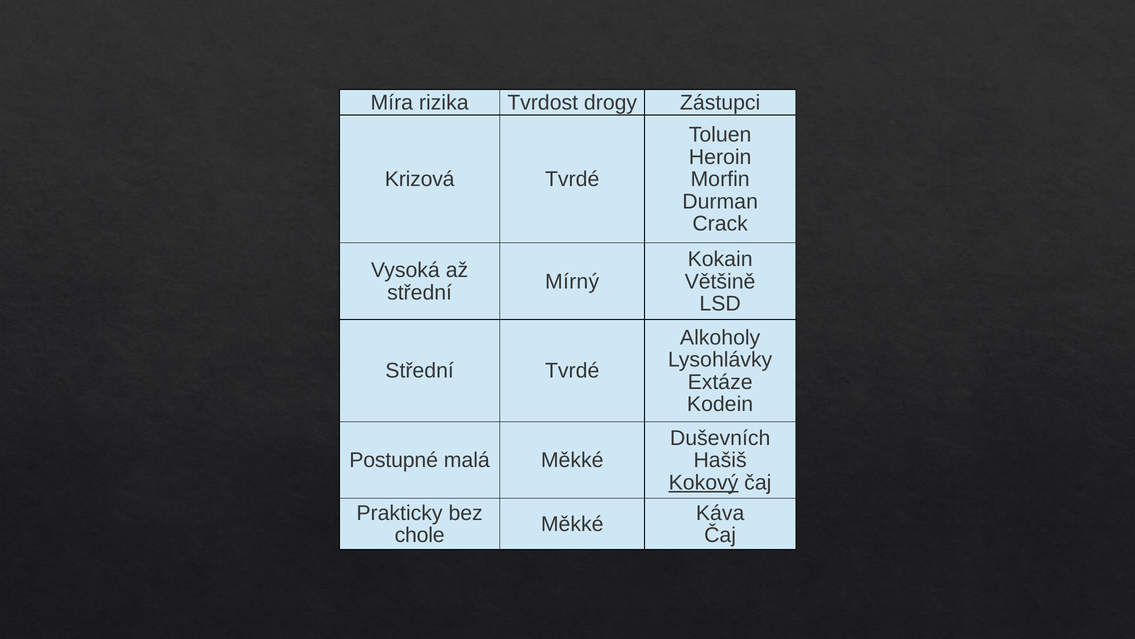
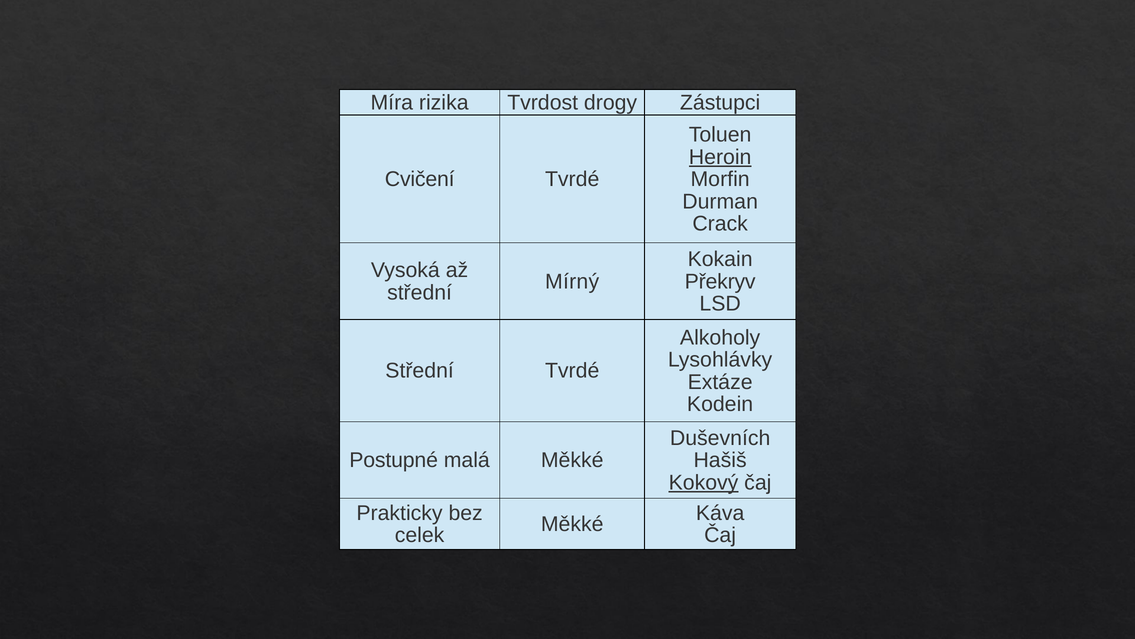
Heroin underline: none -> present (720, 157)
Krizová: Krizová -> Cvičení (420, 179)
Většině: Většině -> Překryv (720, 281)
chole: chole -> celek (420, 535)
